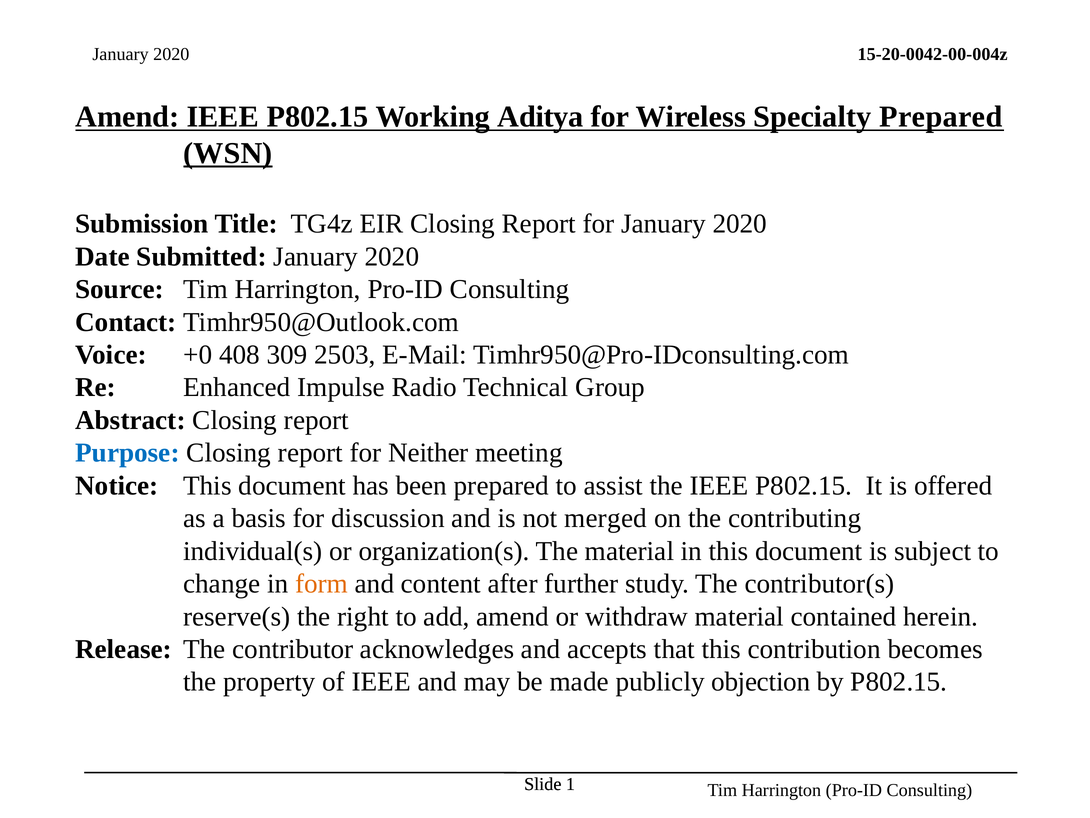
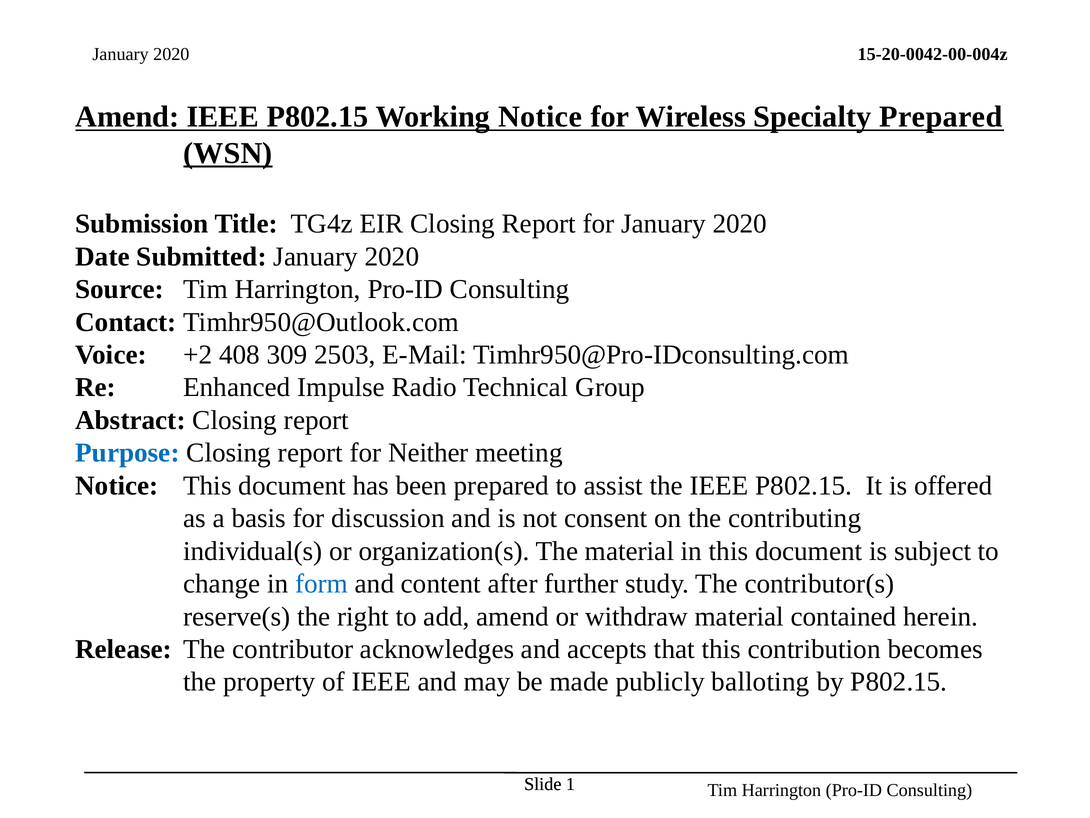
Working Aditya: Aditya -> Notice (540, 117)
+0: +0 -> +2 (198, 355)
merged: merged -> consent (606, 518)
form colour: orange -> blue (322, 583)
objection: objection -> balloting (761, 682)
